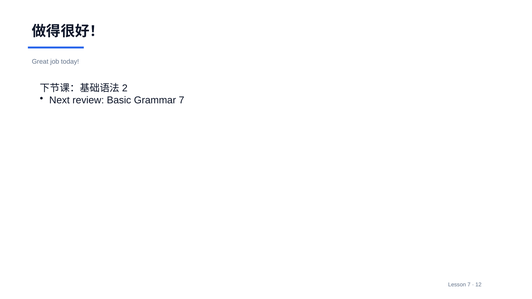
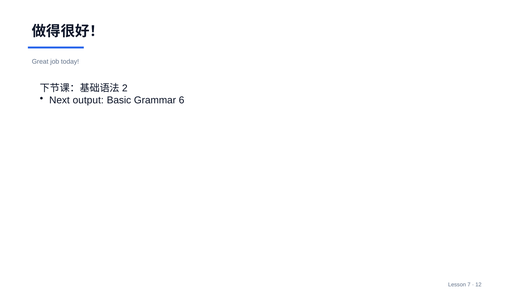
review: review -> output (88, 100)
Grammar 7: 7 -> 6 (182, 100)
